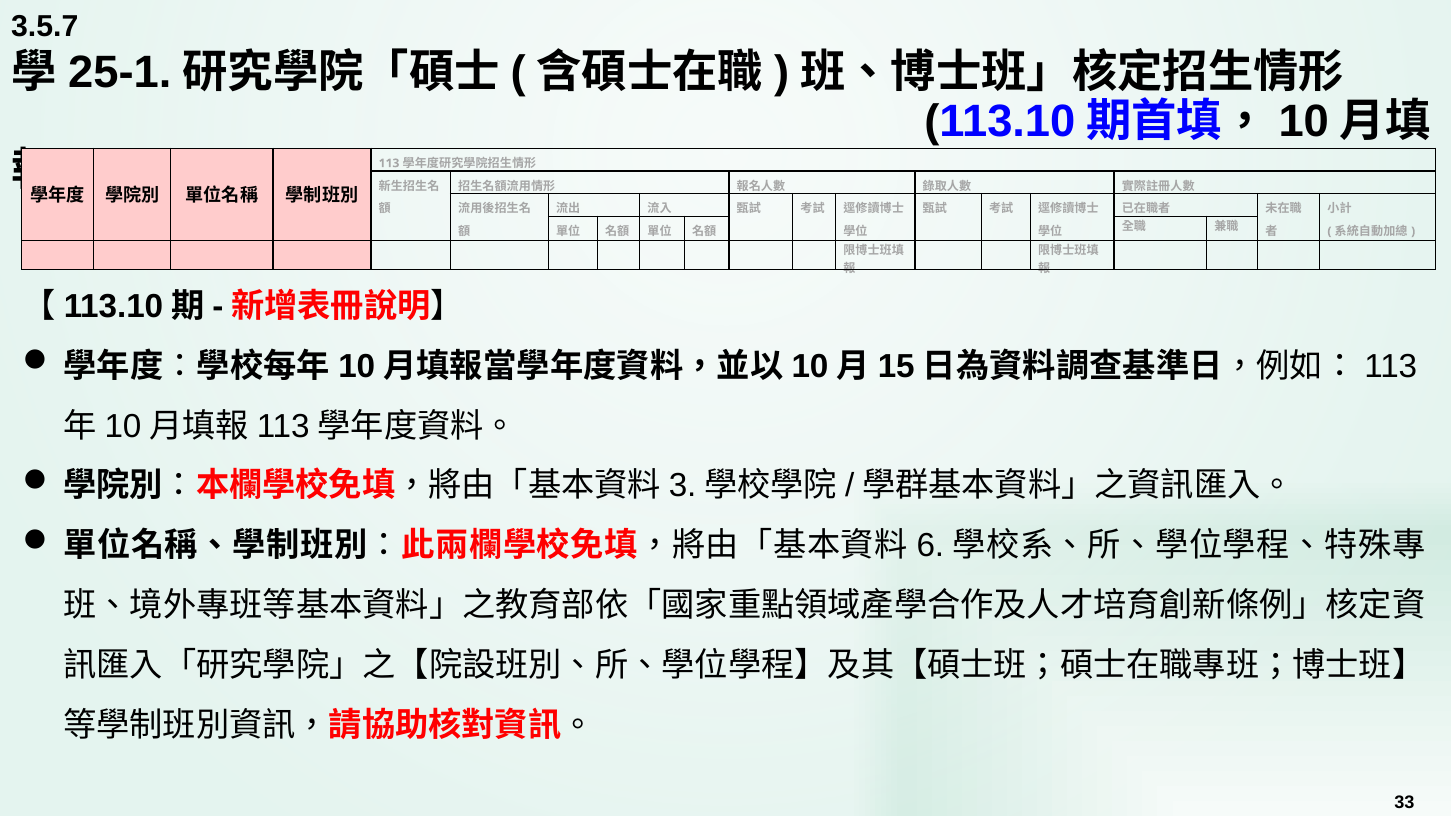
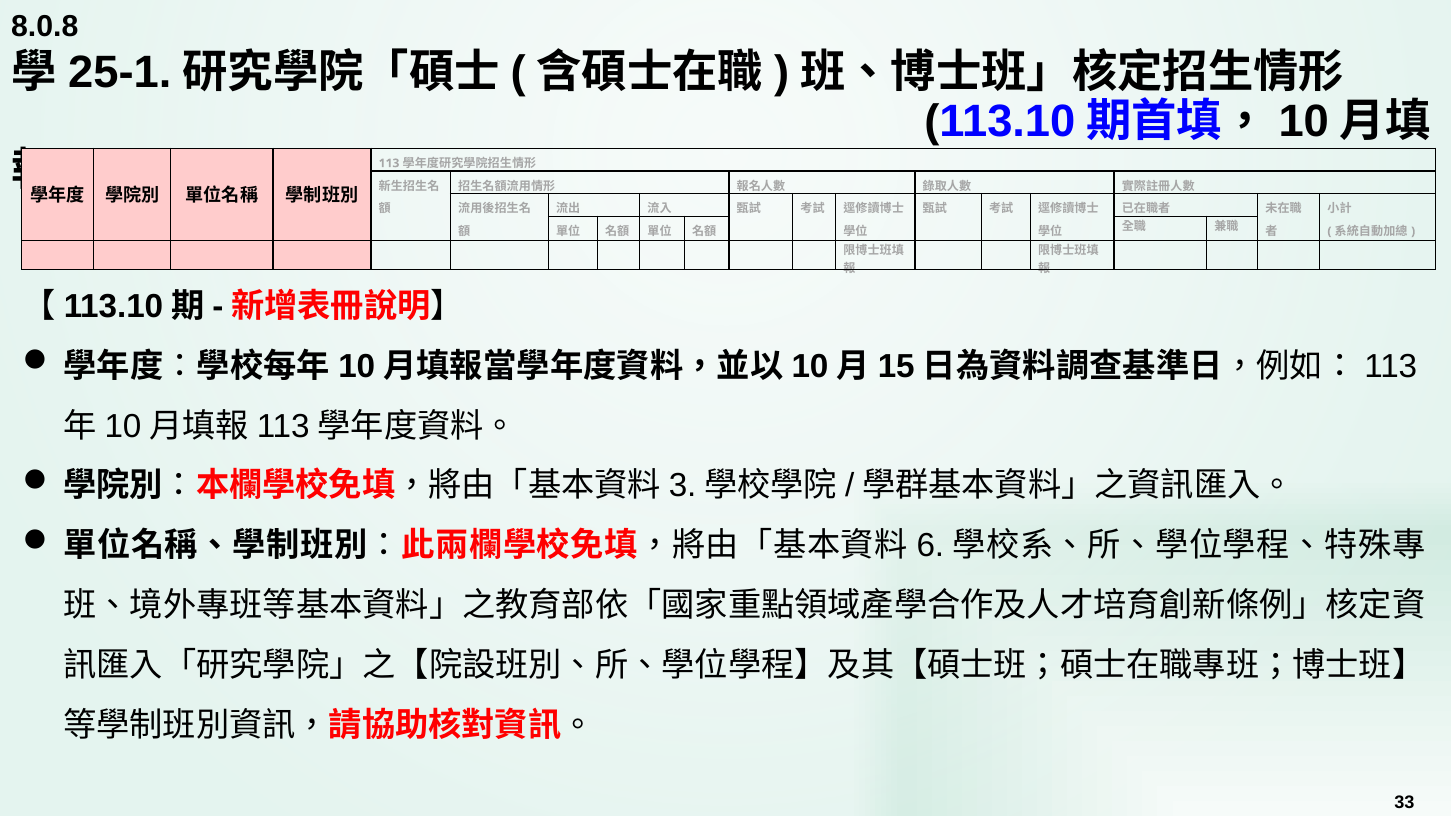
3.5.7: 3.5.7 -> 8.0.8 (45, 26)
